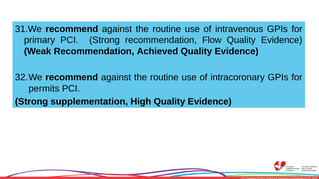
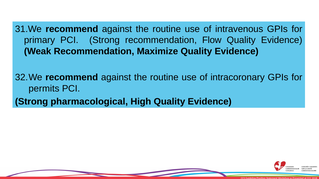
Achieved: Achieved -> Maximize (157, 51)
supplementation: supplementation -> pharmacological (89, 102)
